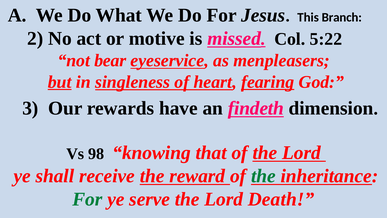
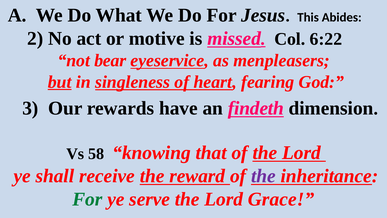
Branch: Branch -> Abides (342, 17)
5:22: 5:22 -> 6:22 (326, 39)
fearing underline: present -> none (268, 82)
98: 98 -> 58 (96, 154)
the colour: green -> purple (263, 176)
Death: Death -> Grace (281, 199)
